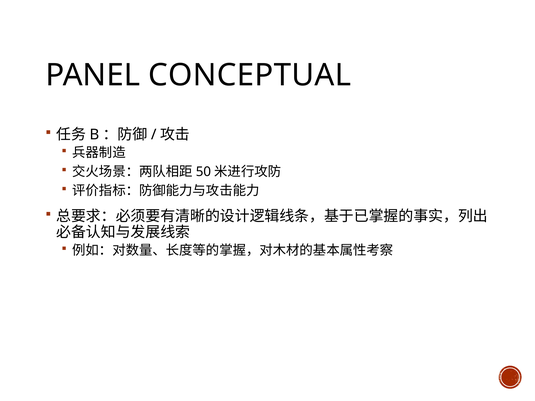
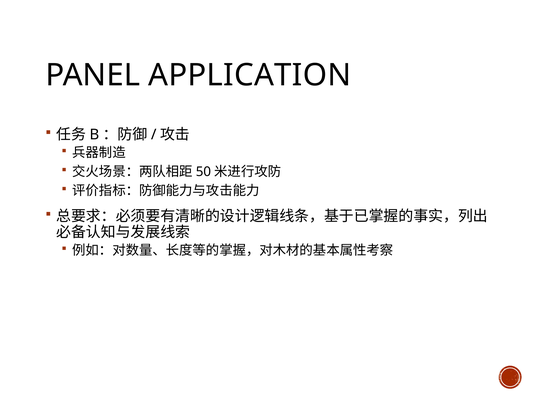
CONCEPTUAL: CONCEPTUAL -> APPLICATION (250, 75)
